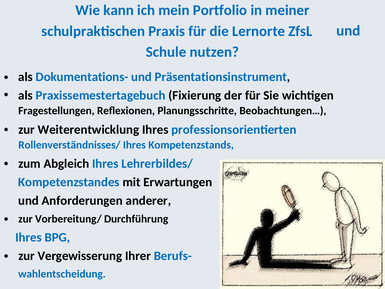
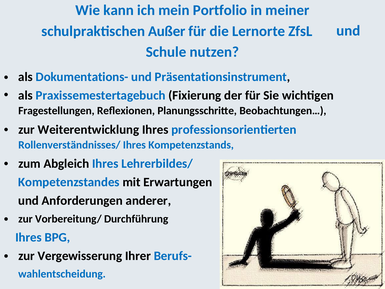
Praxis: Praxis -> Außer (167, 31)
